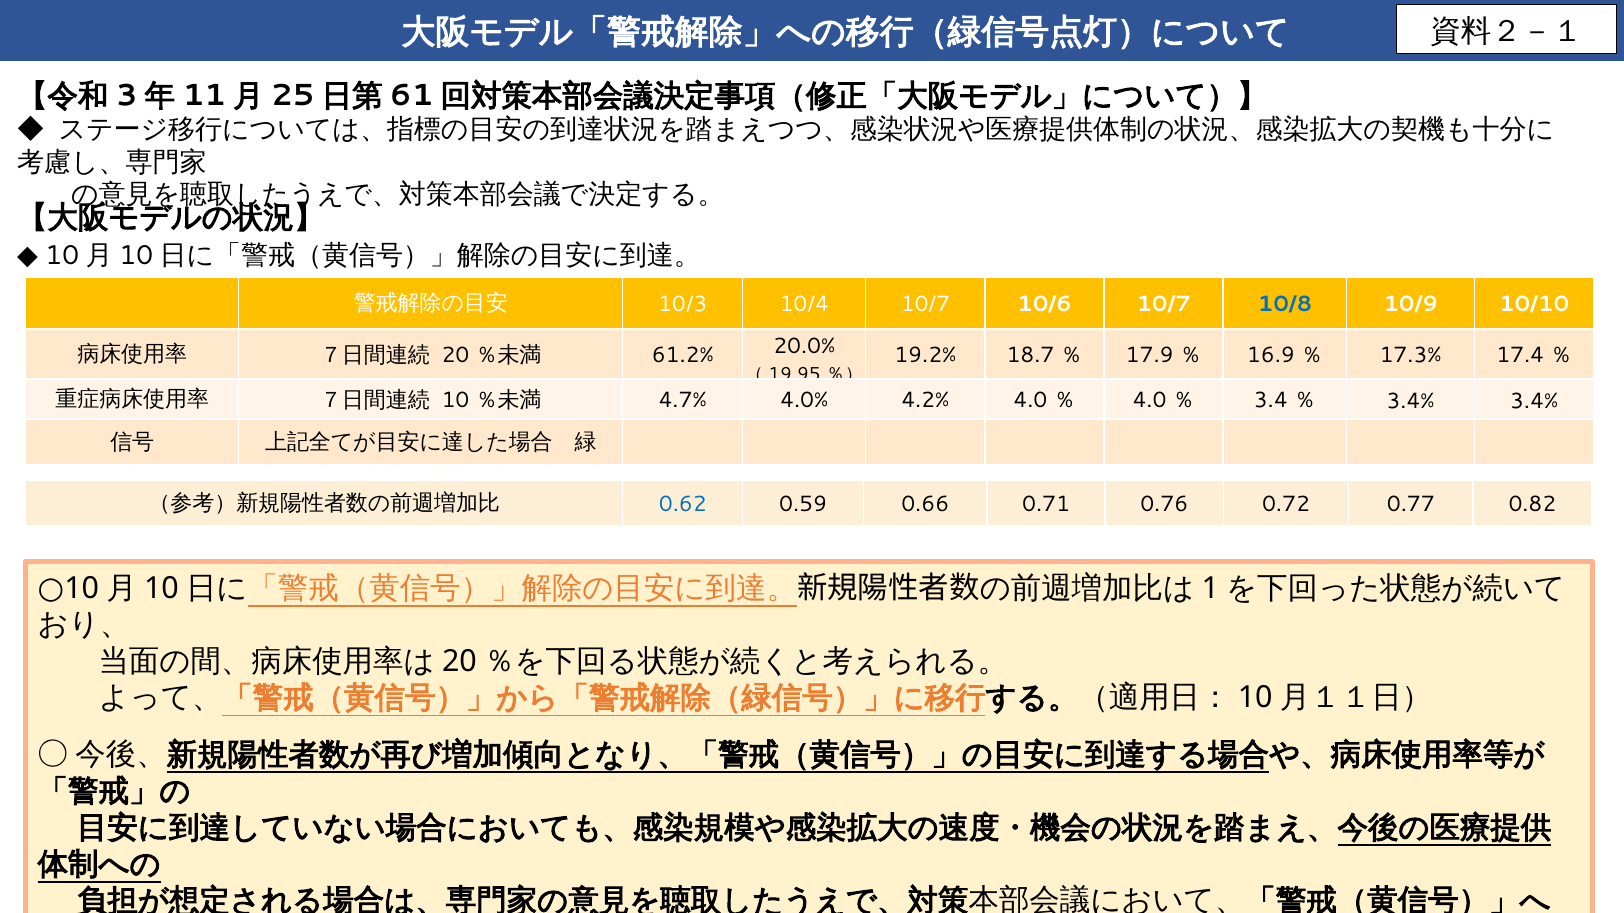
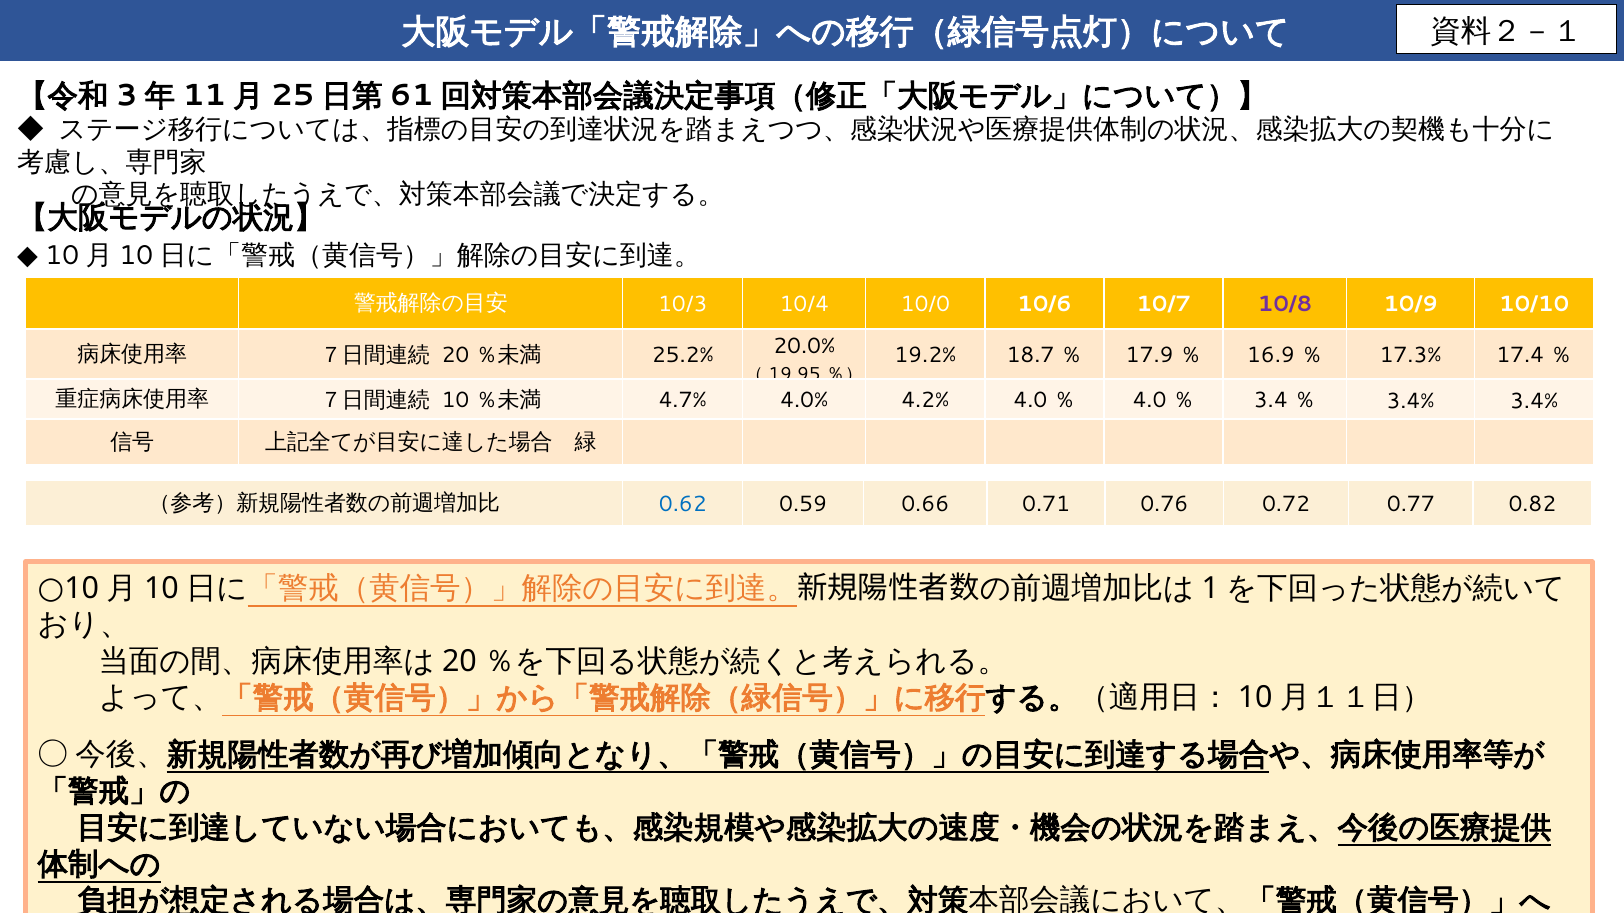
10/4 10/7: 10/7 -> 10/0 (925, 305)
10/8 colour: blue -> purple (1285, 305)
61.2%: 61.2% -> 25.2% (683, 355)
